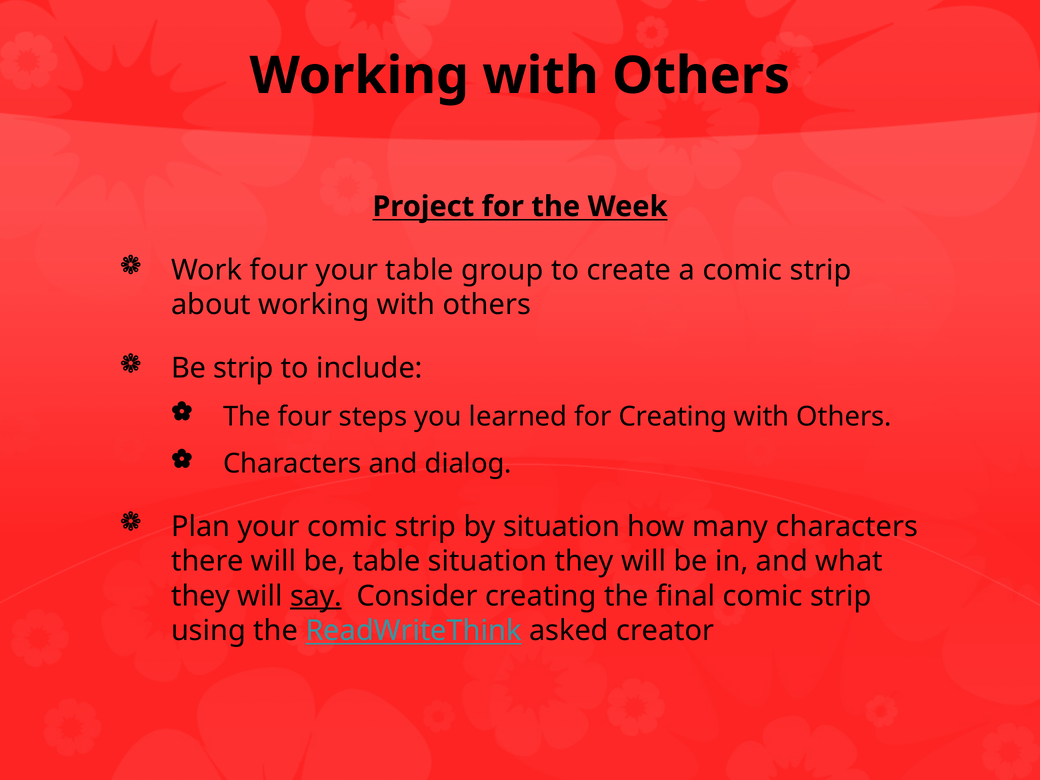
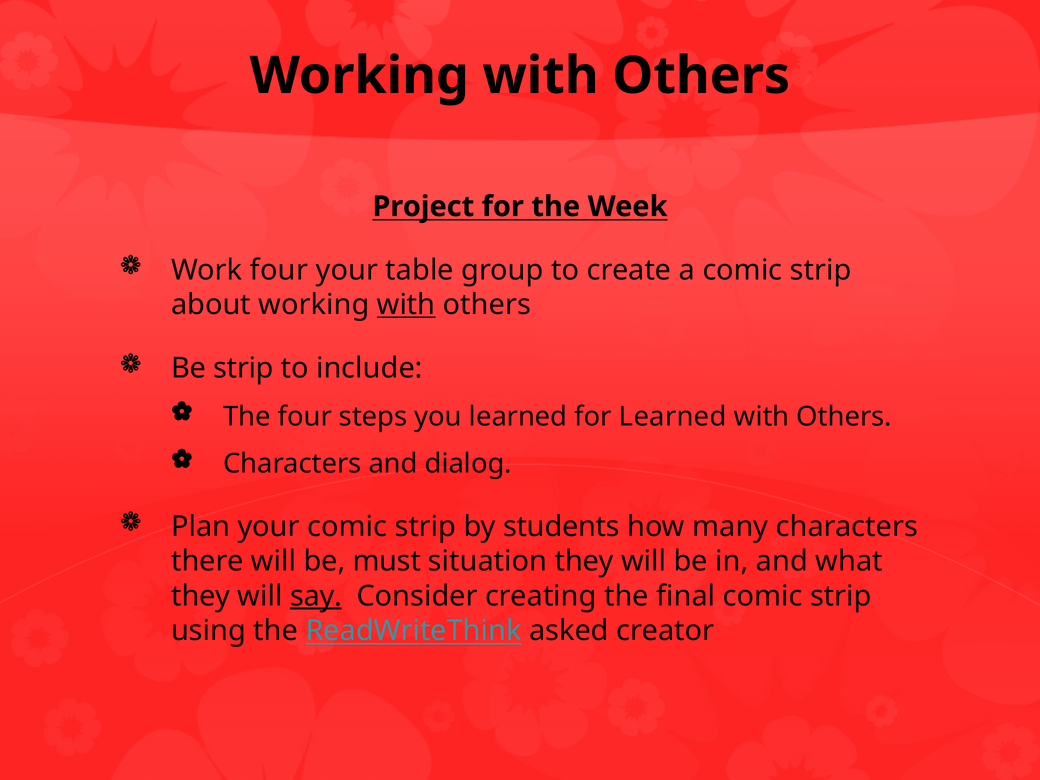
with underline: none -> present (406, 305)
for Creating: Creating -> Learned (673, 417)
by situation: situation -> students (561, 527)
be table: table -> must (387, 561)
